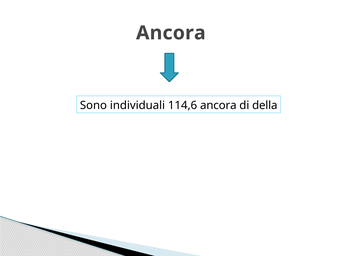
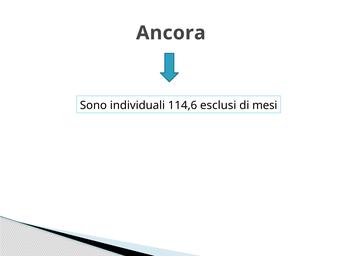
114,6 ancora: ancora -> esclusi (218, 106)
della: della -> mesi (265, 106)
